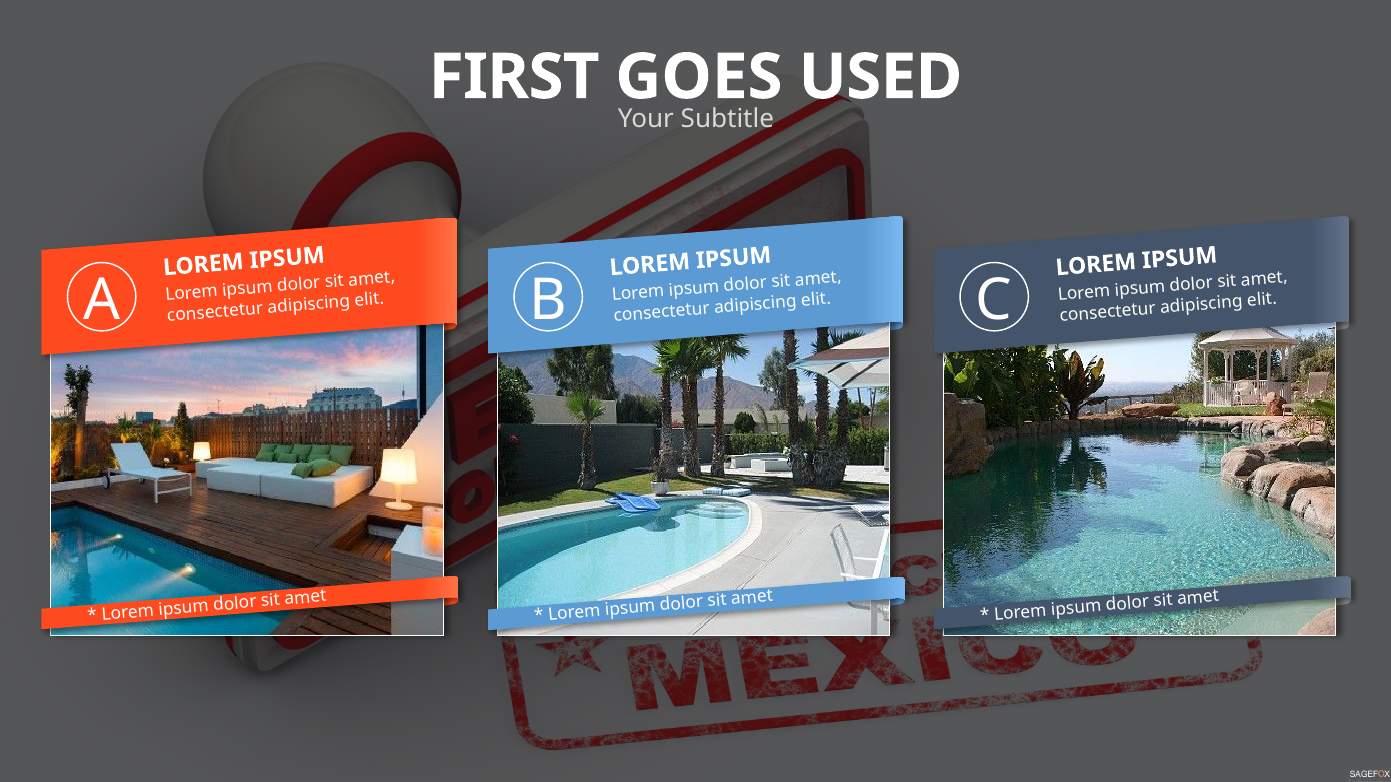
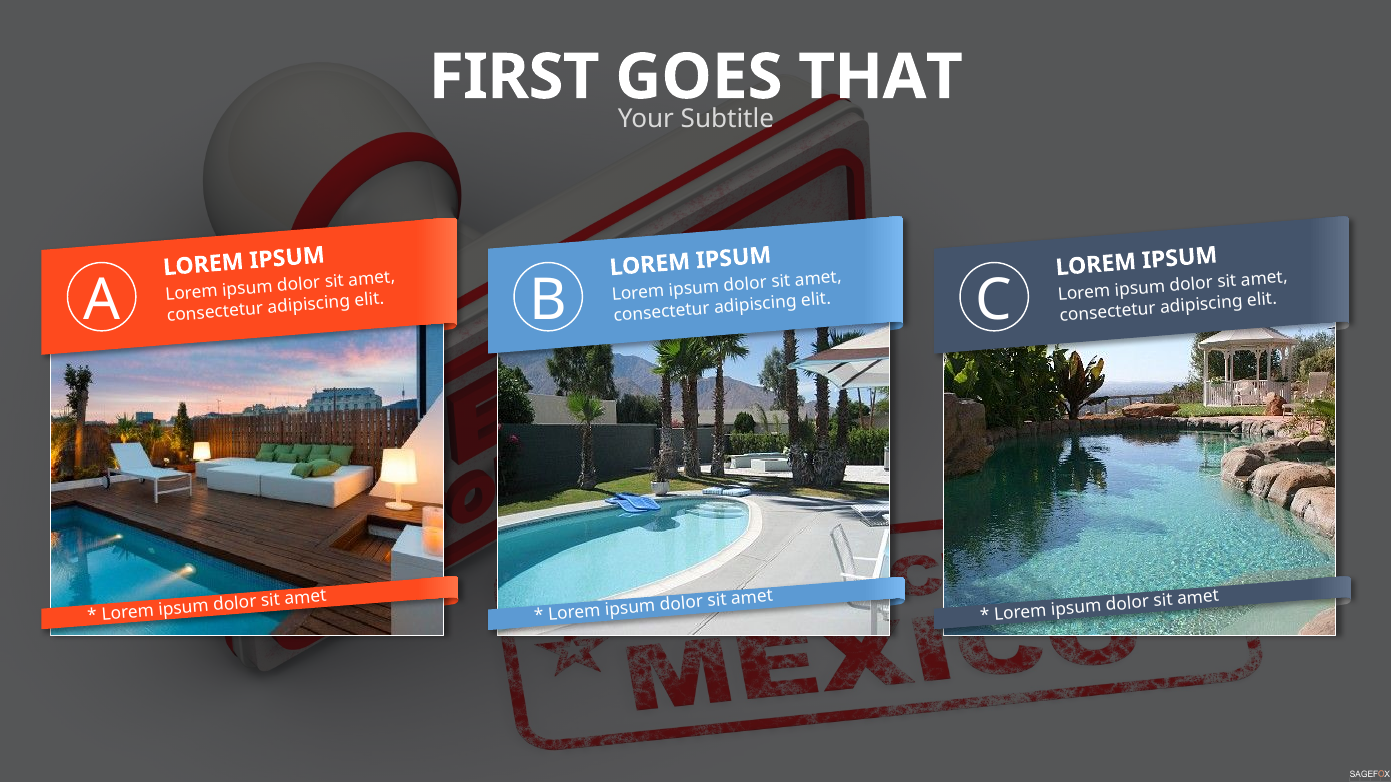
USED: USED -> THAT (880, 77)
